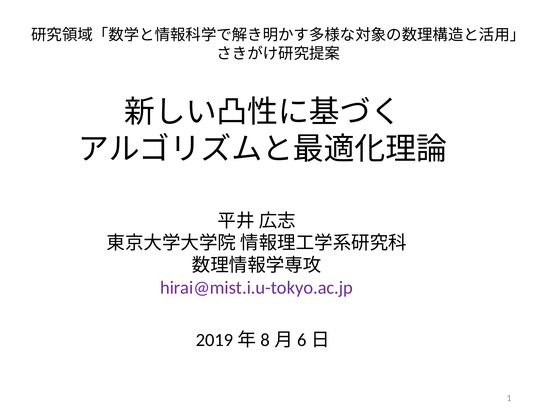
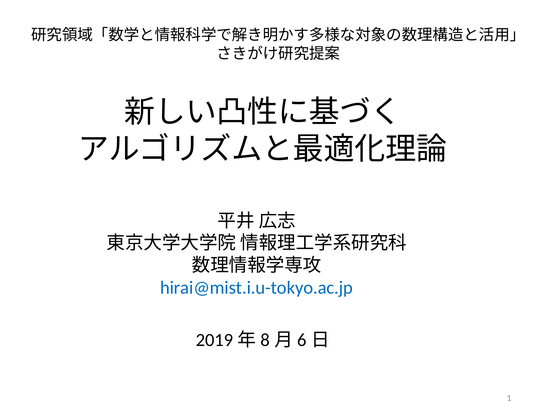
hirai@mist.i.u-tokyo.ac.jp colour: purple -> blue (257, 287)
